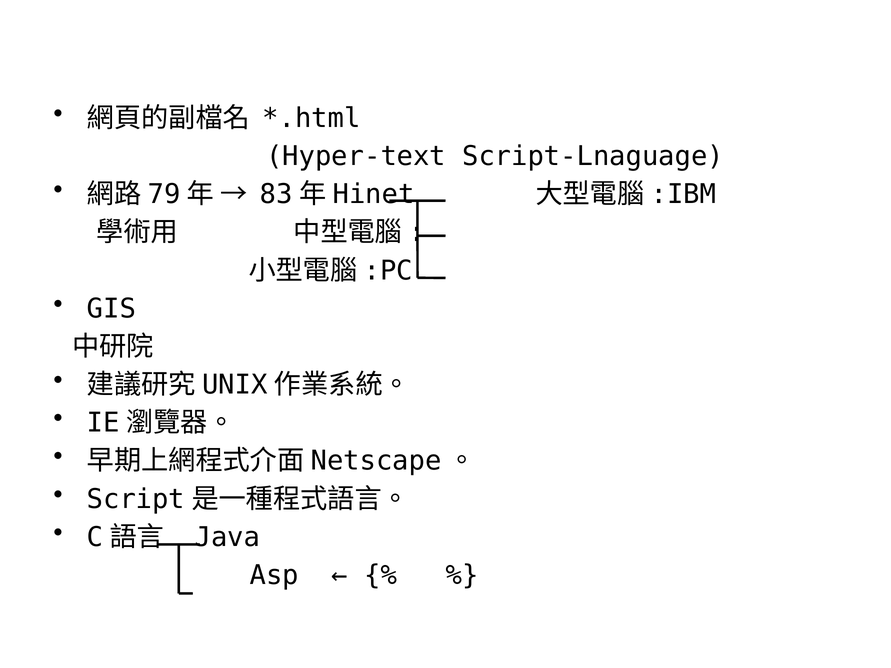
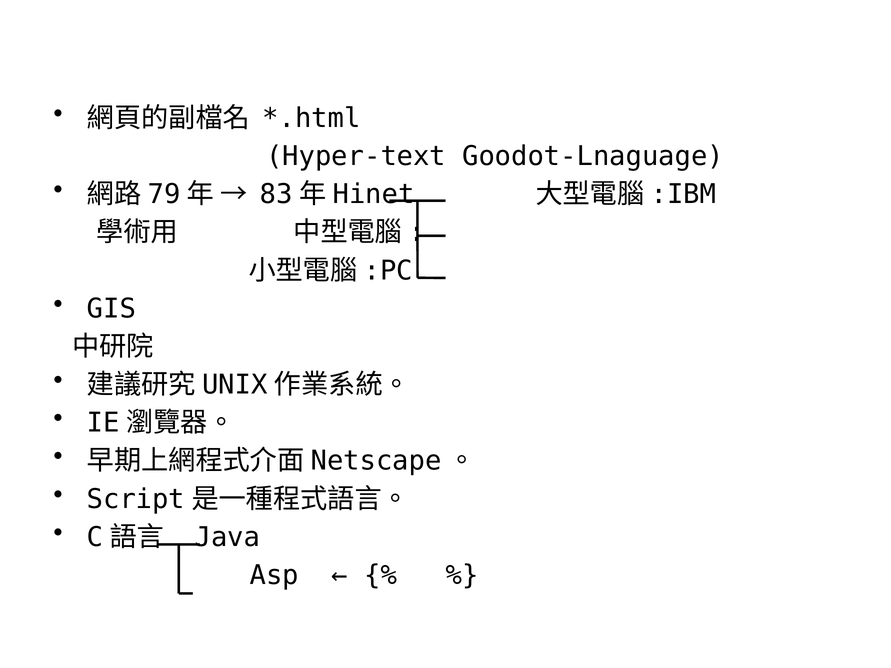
Script-Lnaguage: Script-Lnaguage -> Goodot-Lnaguage (593, 156)
